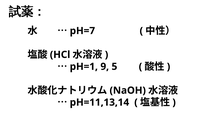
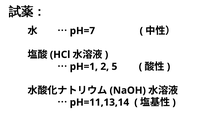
9: 9 -> 2 (105, 67)
